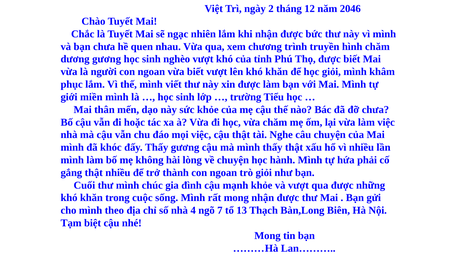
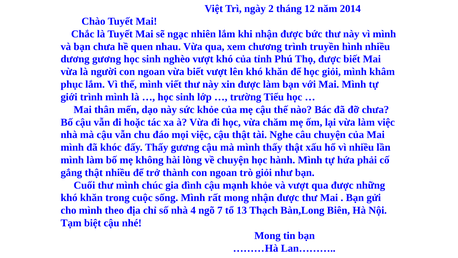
2046: 2046 -> 2014 (350, 9)
hình chăm: chăm -> nhiều (377, 46)
giới miền: miền -> trình (91, 97)
